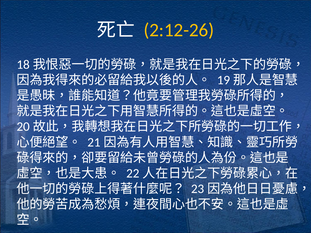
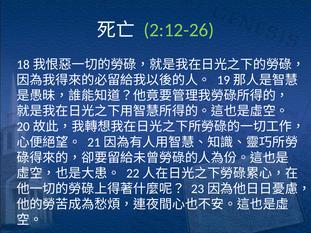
2:12-26 colour: yellow -> light green (179, 30)
